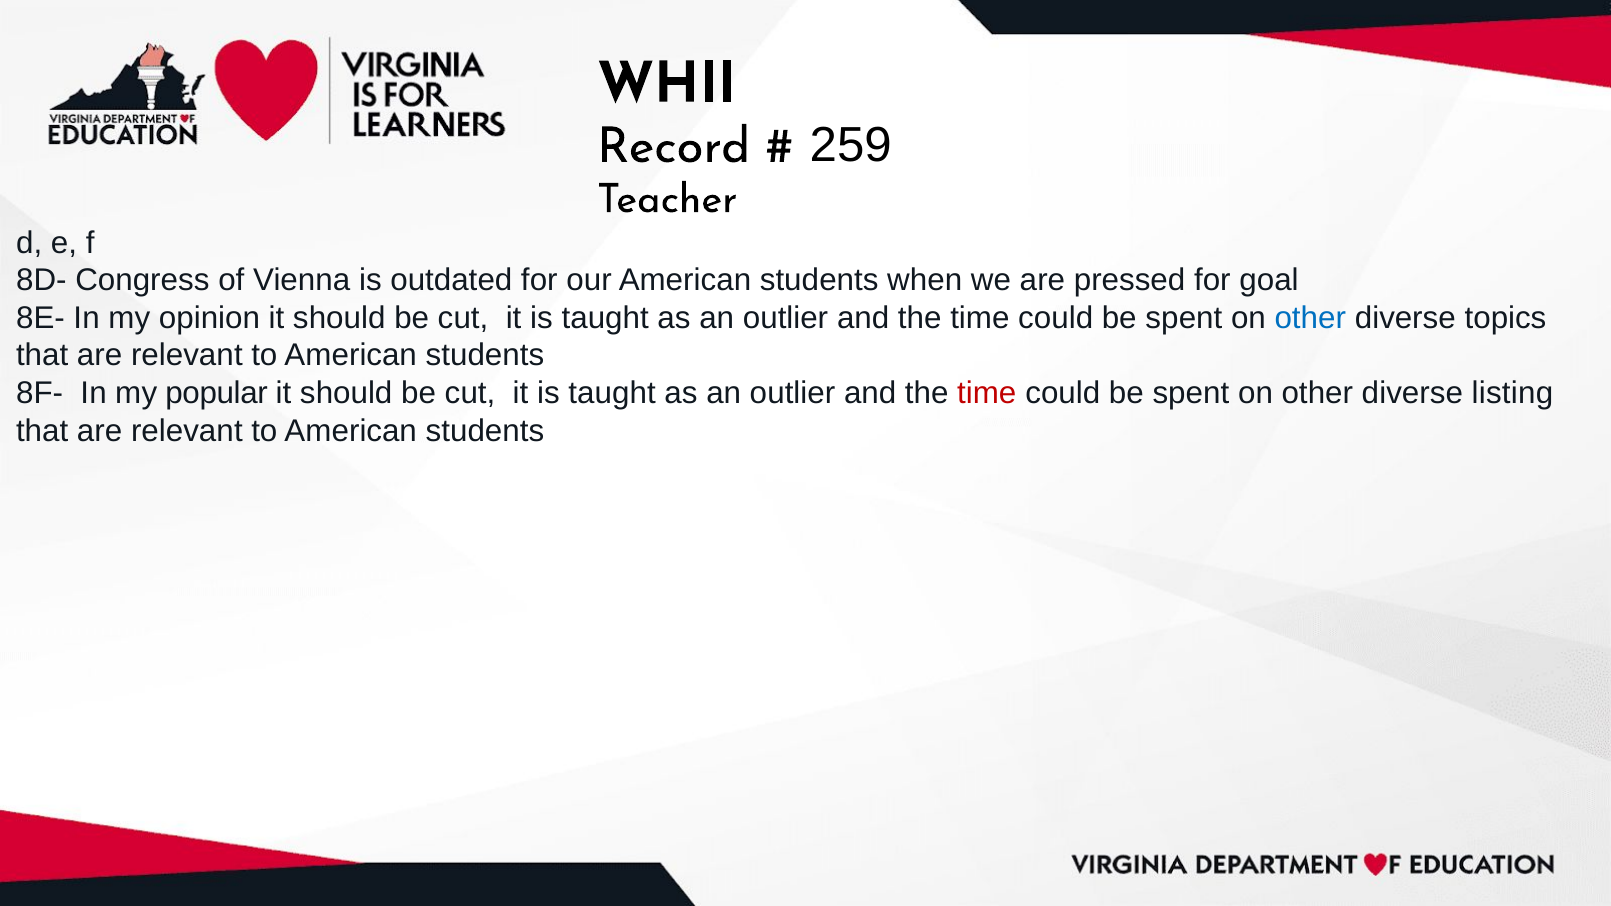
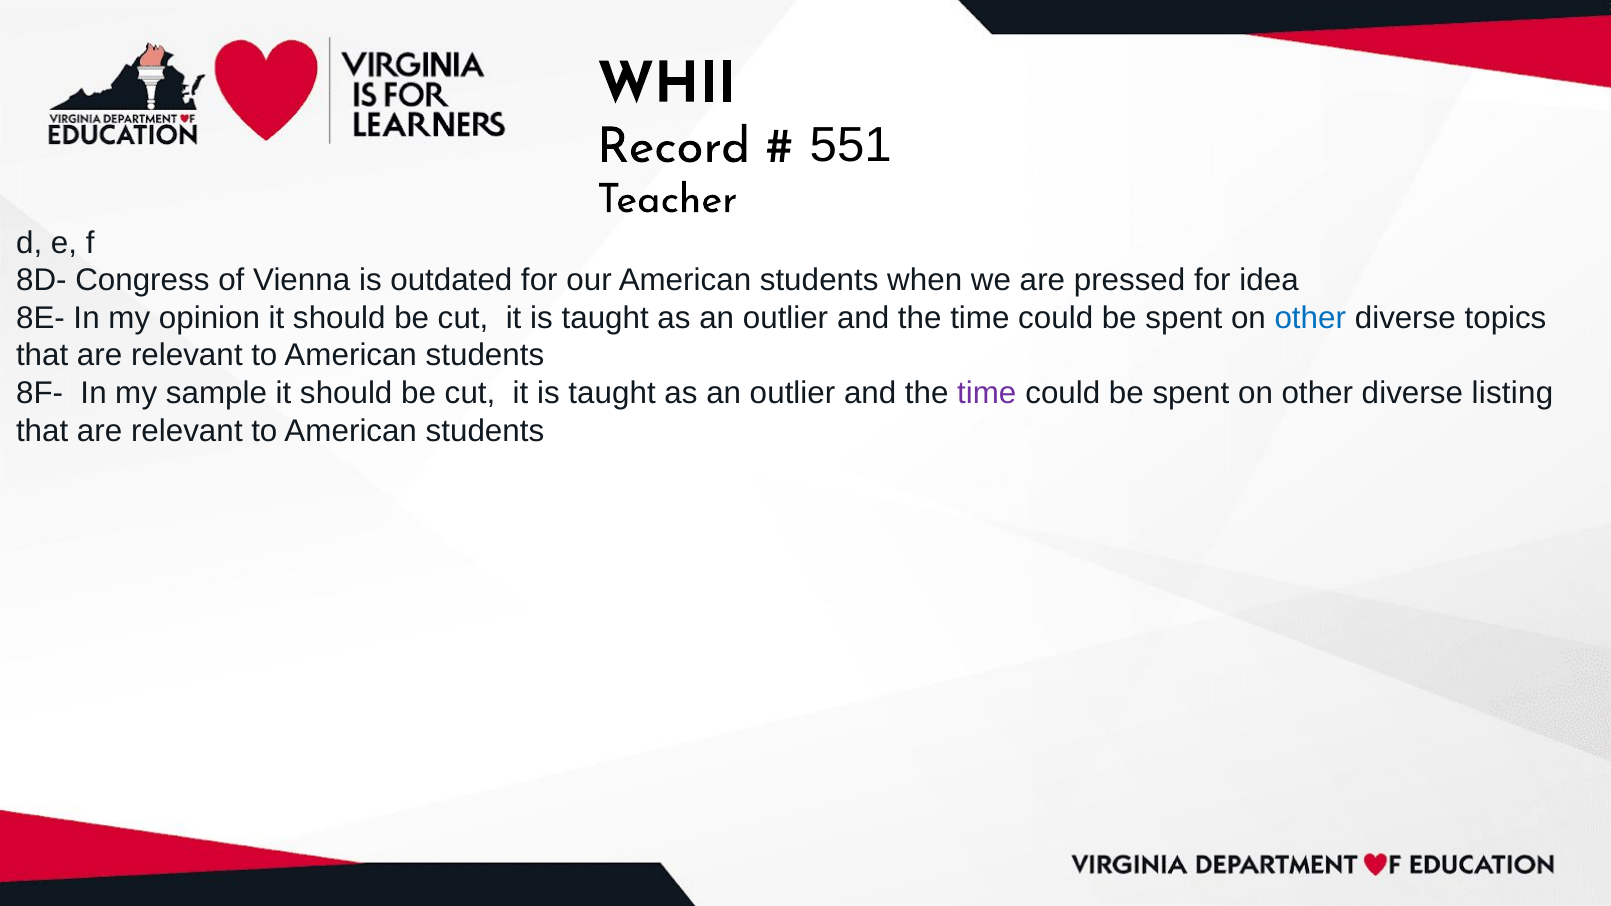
259: 259 -> 551 (851, 146)
goal: goal -> idea (1269, 280)
popular: popular -> sample (216, 393)
time colour: red -> purple (987, 393)
